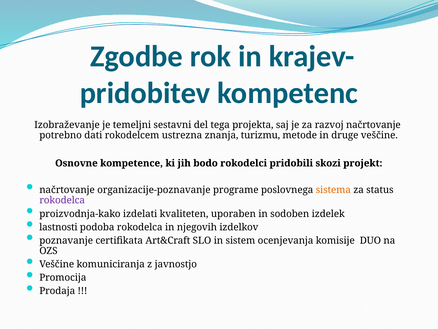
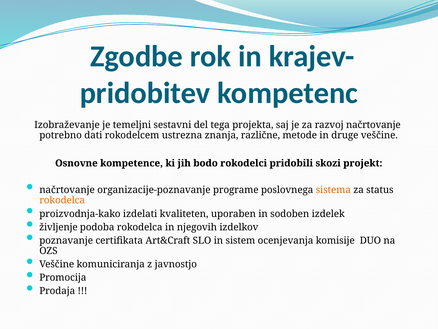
turizmu: turizmu -> različne (260, 135)
rokodelca colour: purple -> orange (62, 200)
lastnosti: lastnosti -> življenje (58, 227)
